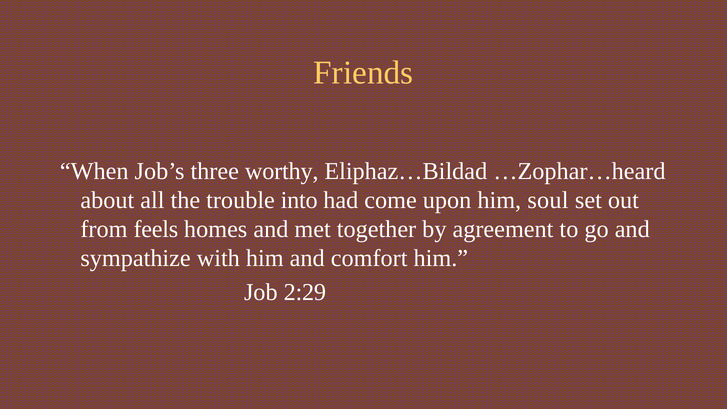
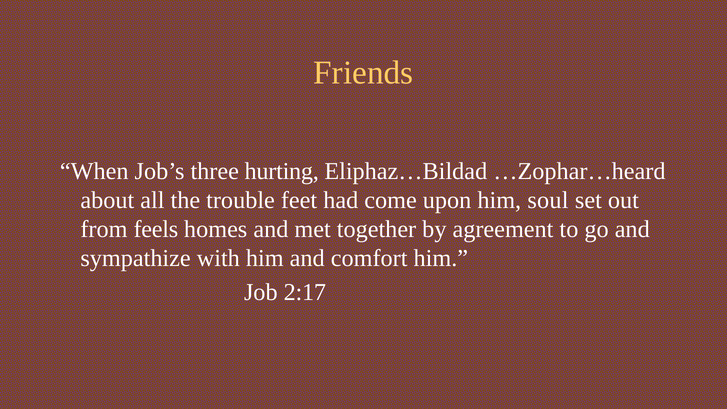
worthy: worthy -> hurting (282, 171)
into: into -> feet (299, 200)
2:29: 2:29 -> 2:17 (305, 292)
